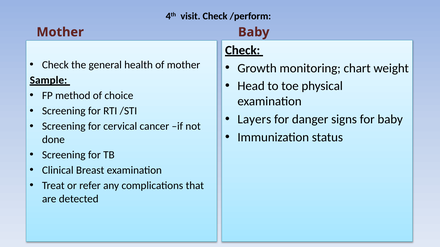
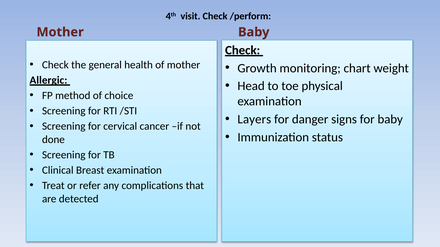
Sample: Sample -> Allergic (48, 80)
